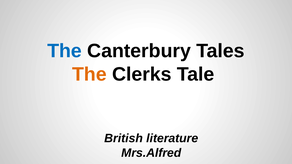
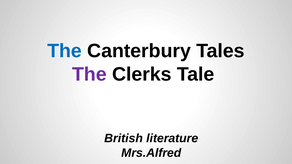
The colour: orange -> purple (89, 74)
